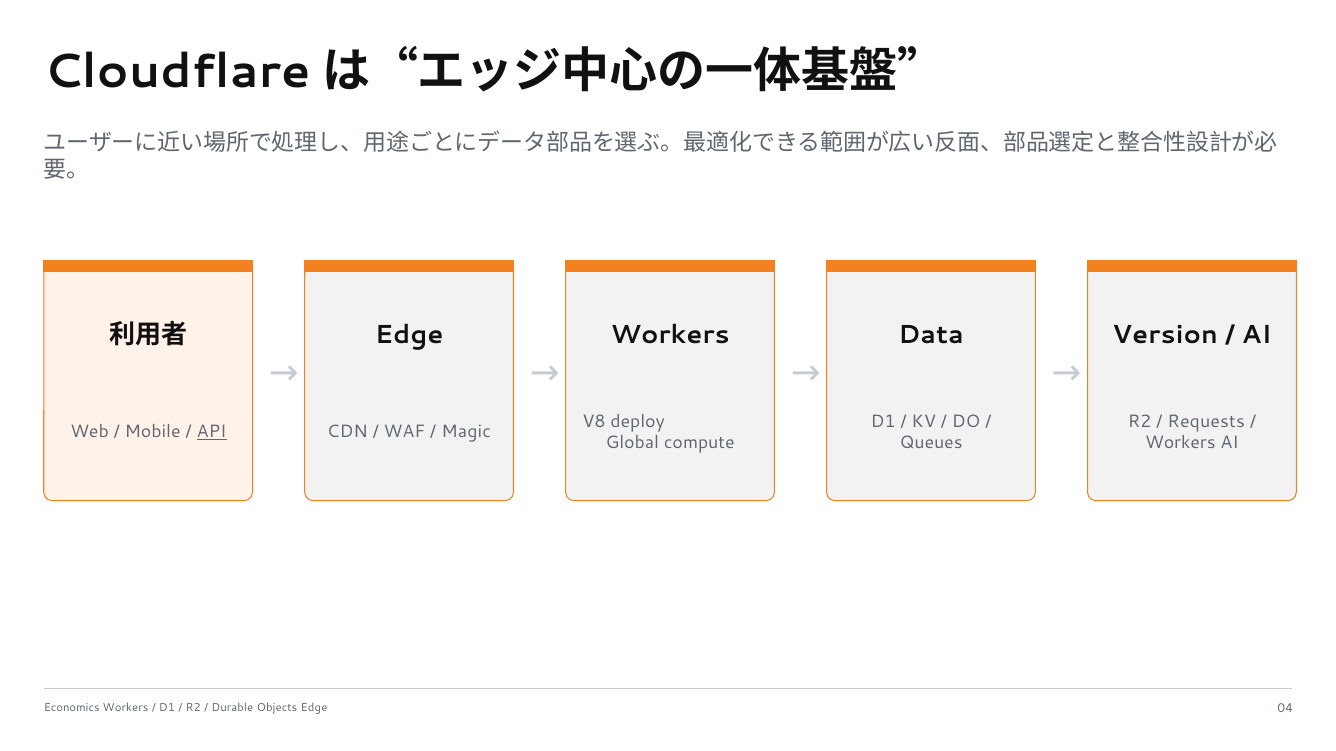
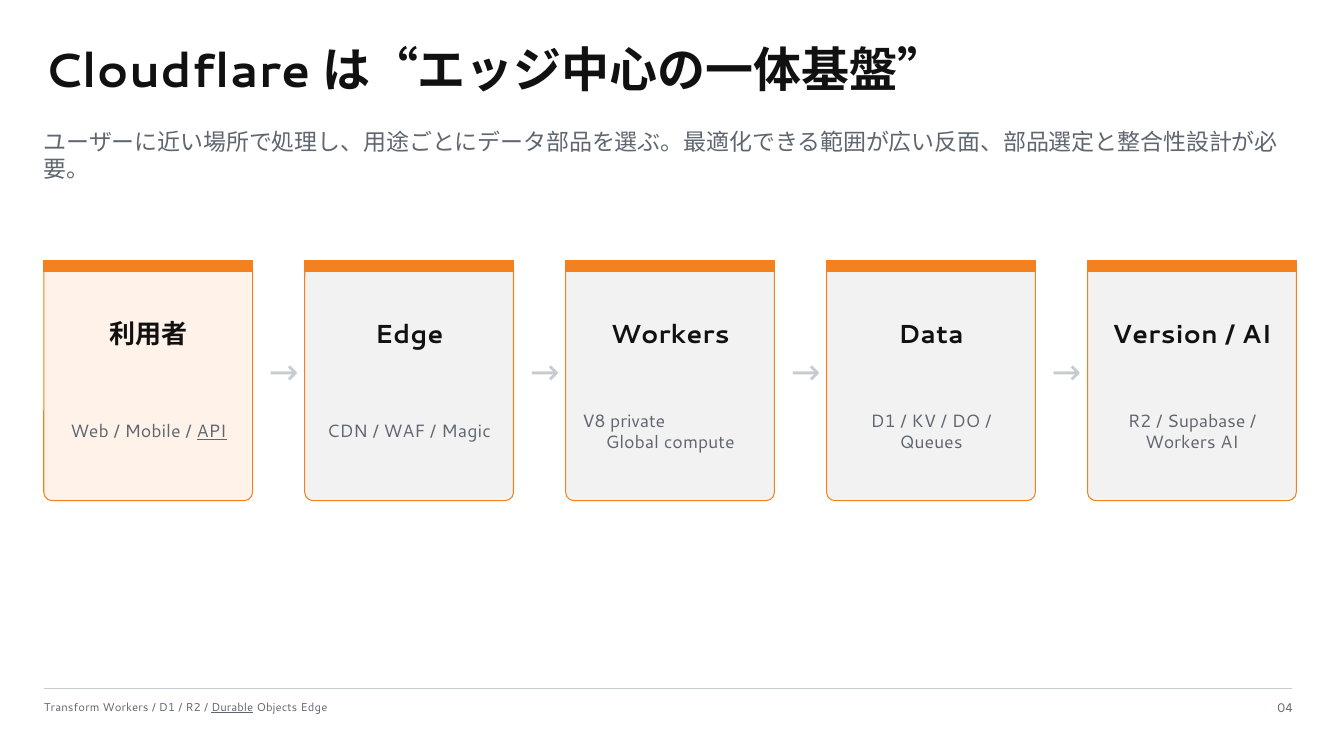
deploy: deploy -> private (638, 422)
Requests: Requests -> Supabase (1206, 422)
Economics: Economics -> Transform (72, 708)
Durable underline: none -> present (232, 708)
